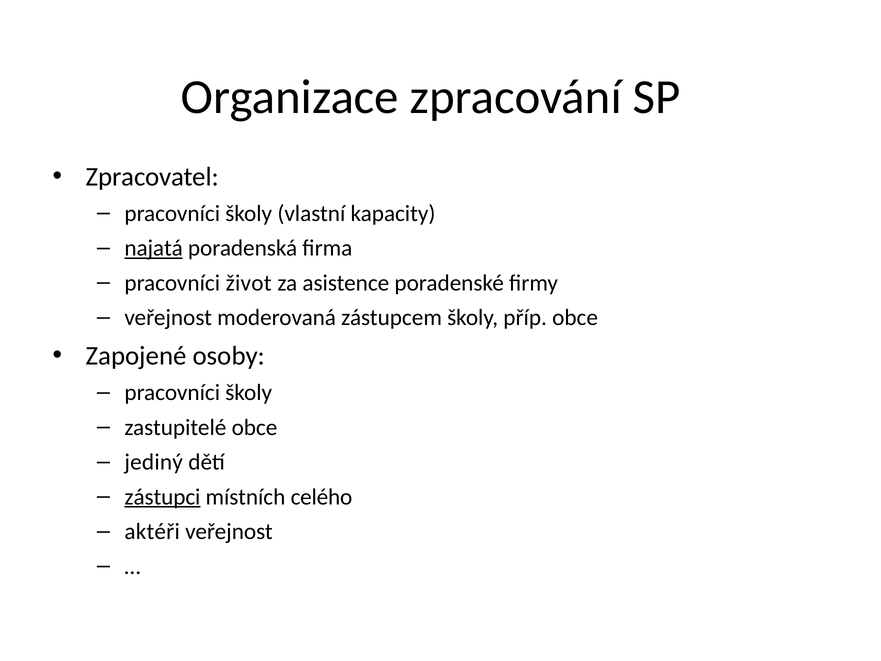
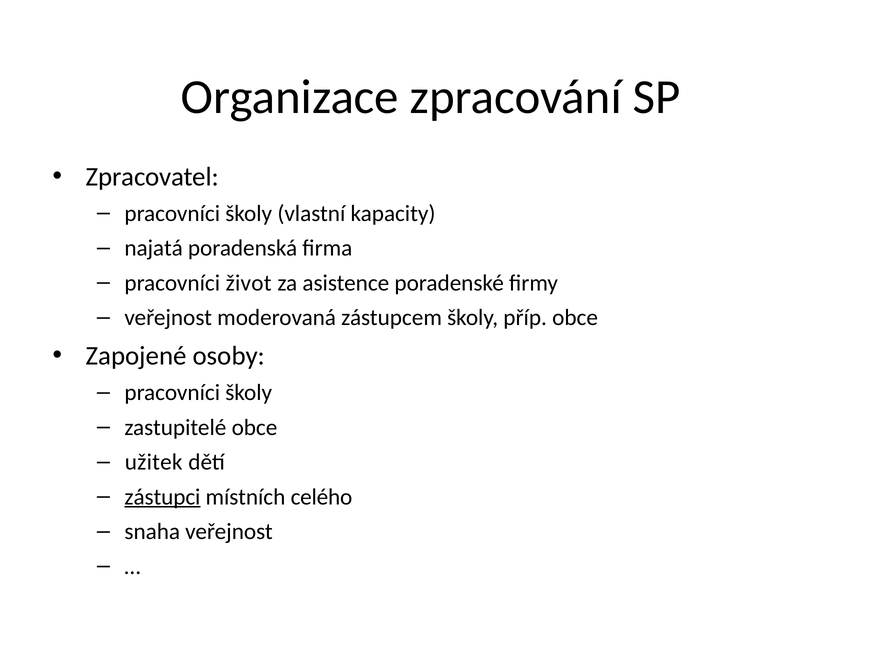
najatá underline: present -> none (154, 248)
jediný: jediný -> užitek (154, 462)
aktéři: aktéři -> snaha (152, 531)
